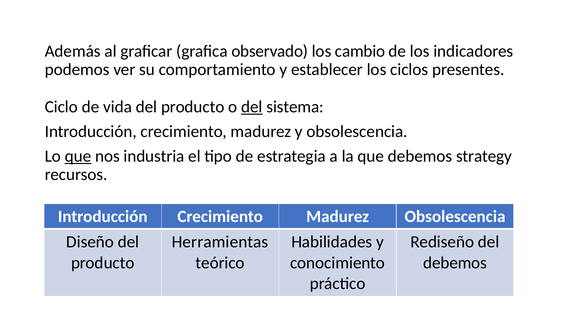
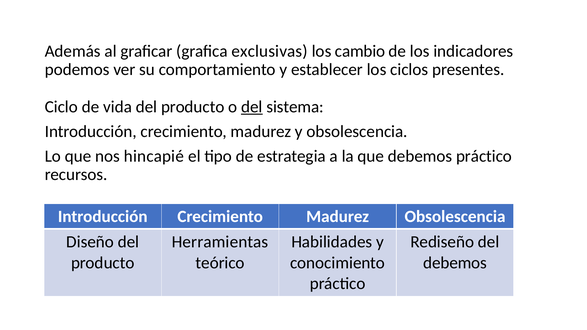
observado: observado -> exclusivas (270, 51)
que underline: present -> none (78, 156)
industria: industria -> hincapié (154, 156)
debemos strategy: strategy -> práctico (484, 156)
